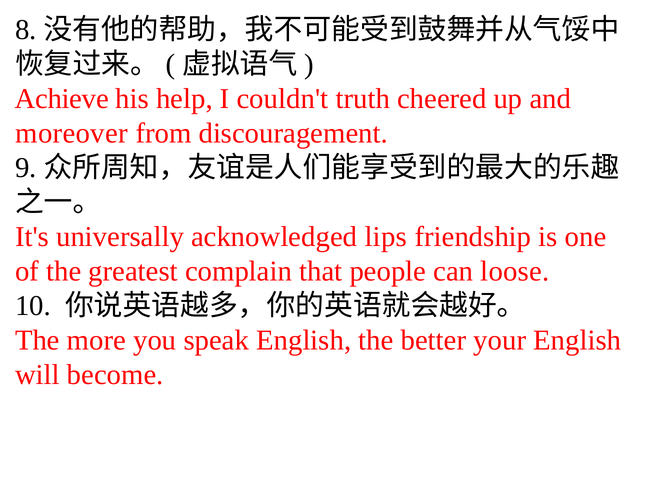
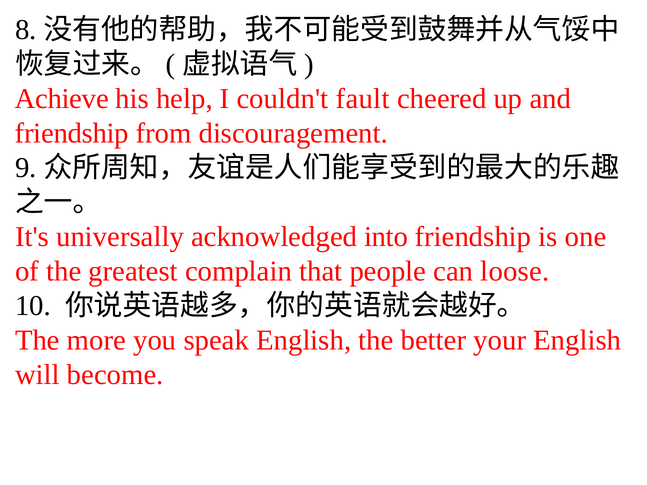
truth: truth -> fault (363, 99)
moreover: moreover -> friendship (72, 133)
lips: lips -> into (386, 237)
